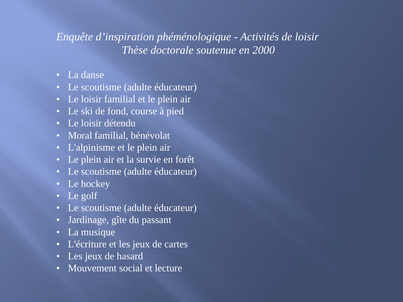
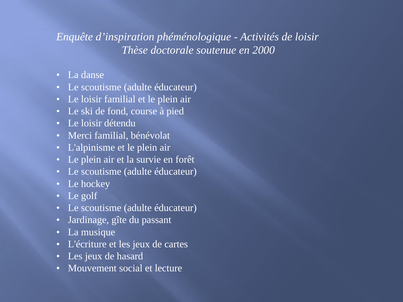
Moral: Moral -> Merci (80, 135)
